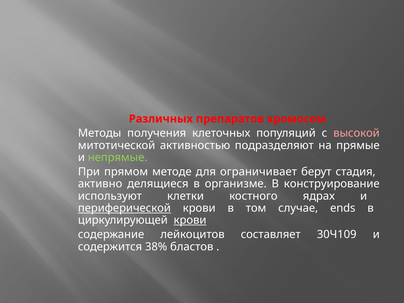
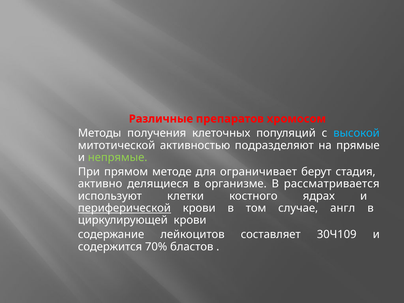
Различных: Различных -> Различные (161, 119)
высокой colour: pink -> light blue (356, 133)
конструирование: конструирование -> рассматривается (332, 184)
ends: ends -> англ (343, 208)
крови underline: present -> none (190, 220)
38%: 38% -> 70% (156, 247)
